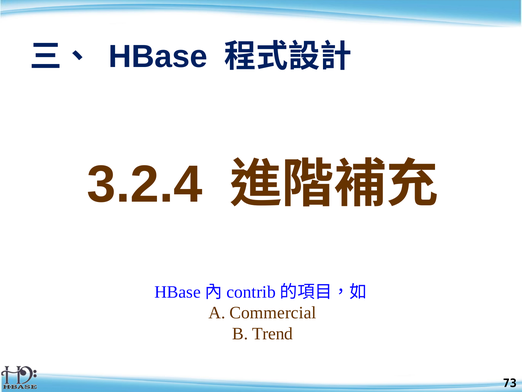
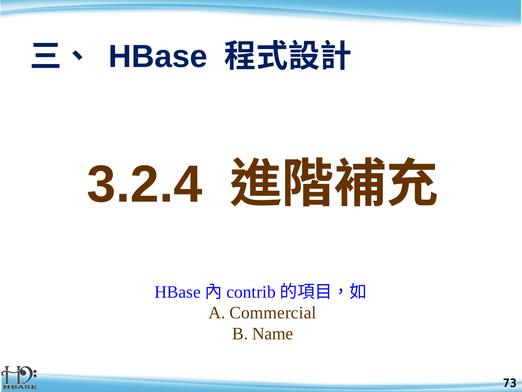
Trend: Trend -> Name (273, 333)
